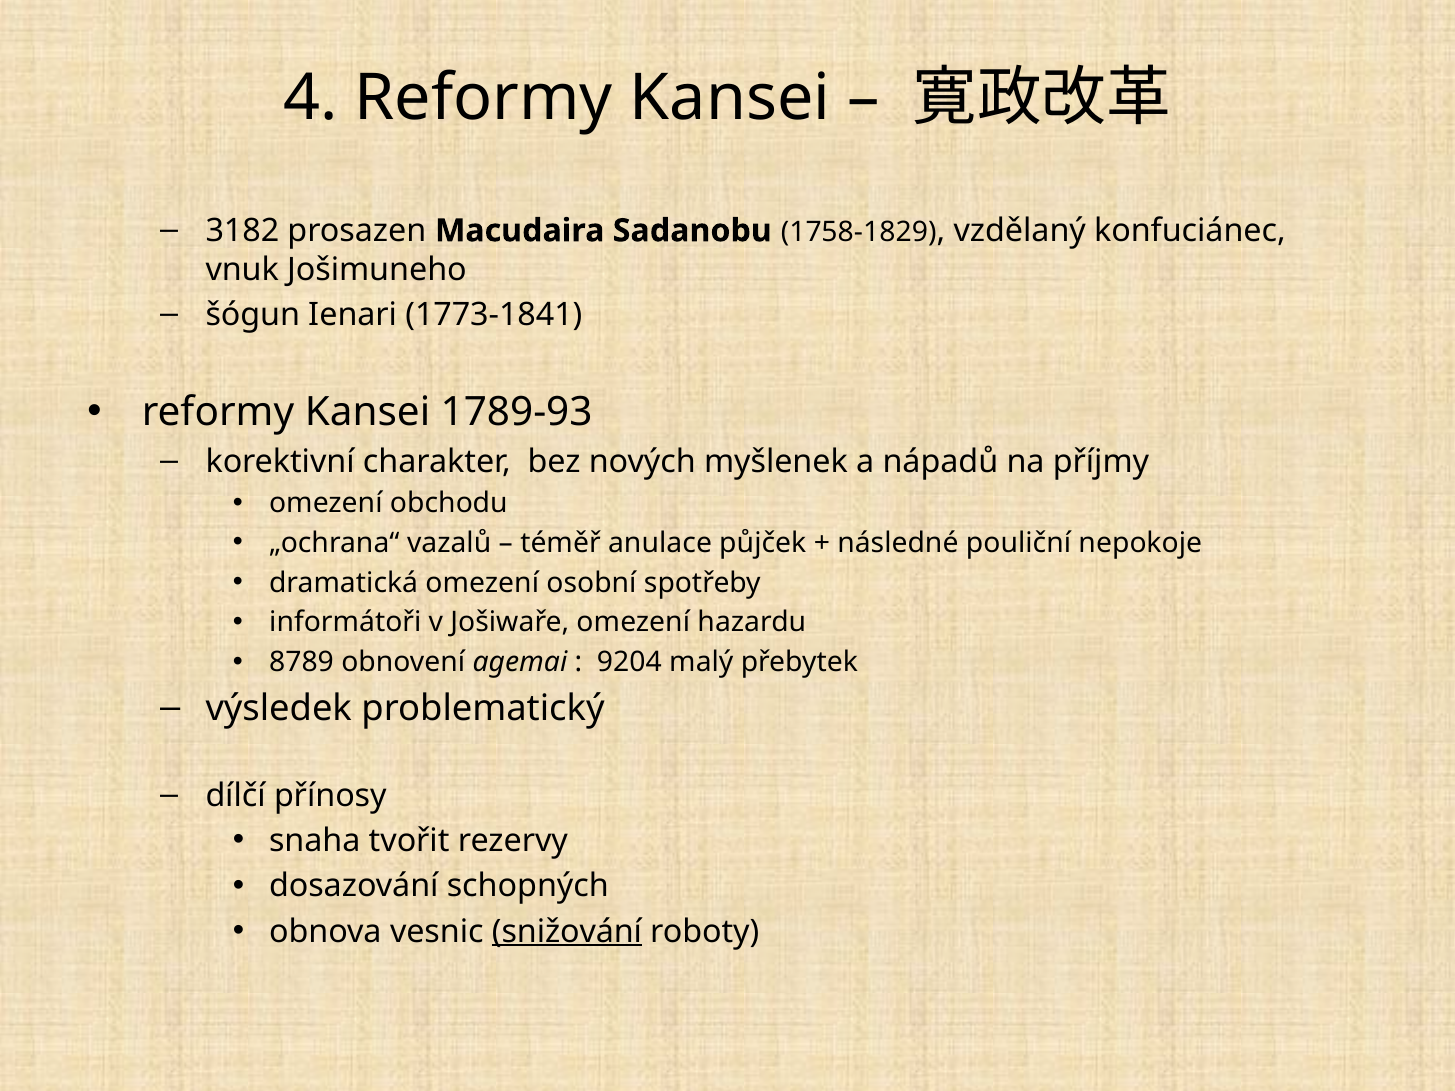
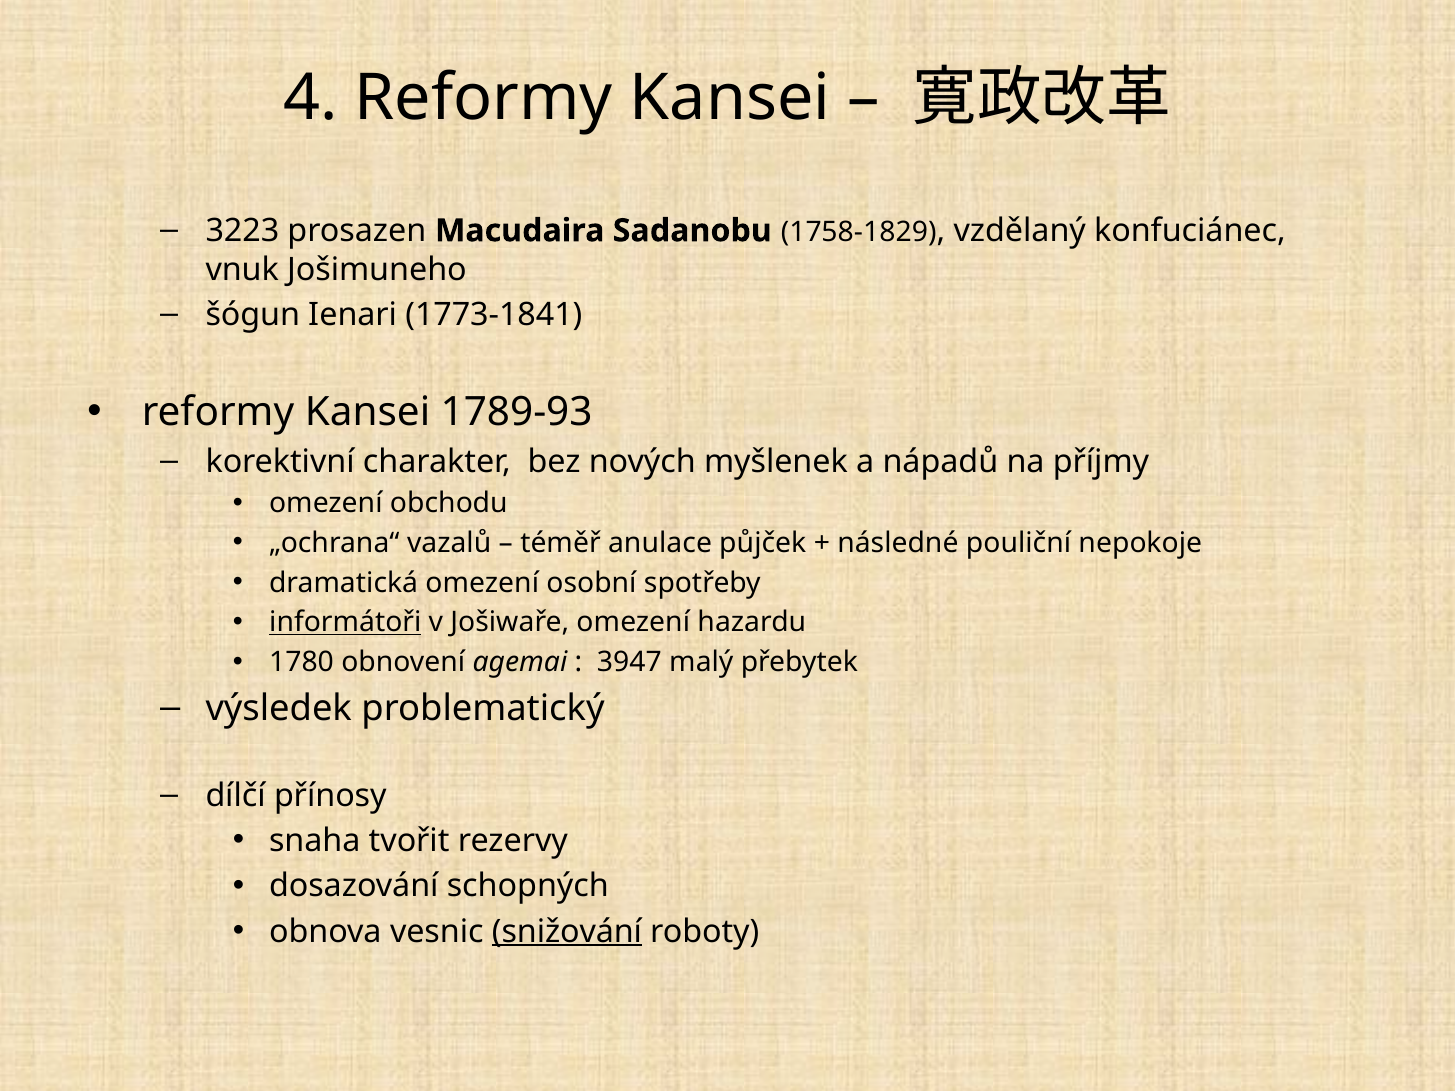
3182: 3182 -> 3223 (242, 231)
informátoři underline: none -> present (345, 623)
8789: 8789 -> 1780 (302, 662)
9204: 9204 -> 3947 (629, 662)
